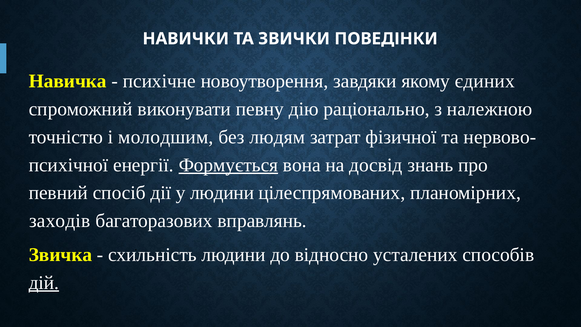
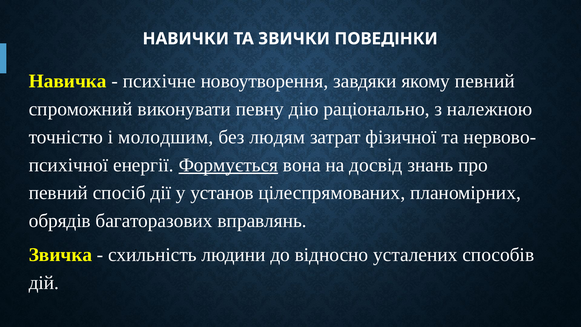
якому єдиних: єдиних -> певний (485, 81)
у людини: людини -> установ (222, 193)
заходів: заходів -> обрядів (60, 221)
дій underline: present -> none (44, 283)
